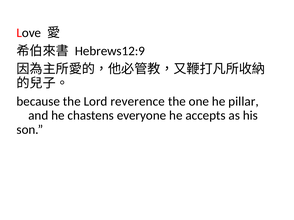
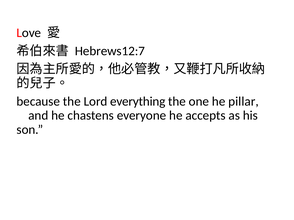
Hebrews12:9: Hebrews12:9 -> Hebrews12:7 (110, 51)
reverence: reverence -> everything (138, 102)
